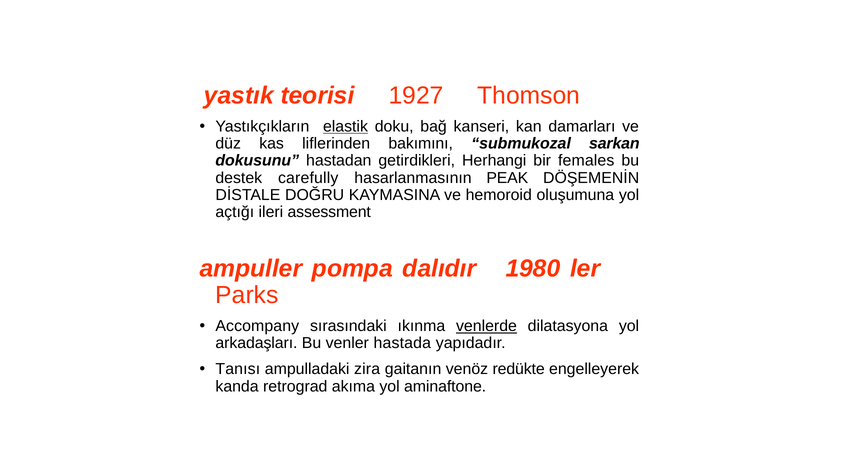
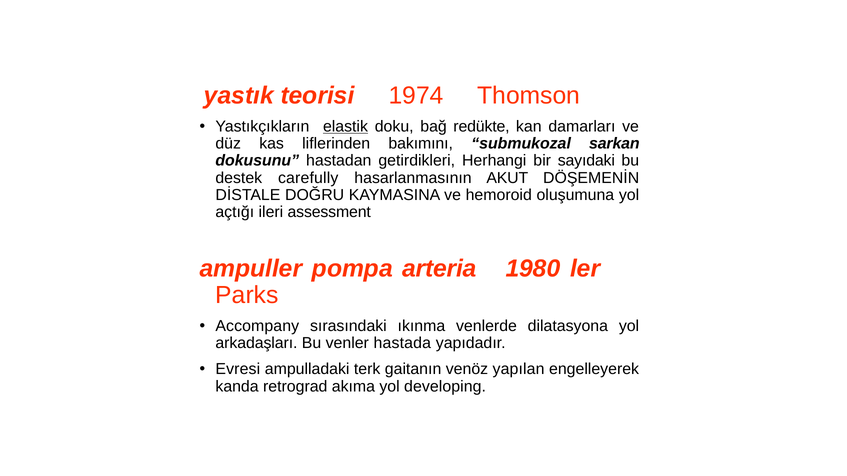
1927: 1927 -> 1974 (416, 96)
kanseri: kanseri -> redükte (481, 127)
females: females -> sayıdaki (586, 161)
PEAK: PEAK -> AKUT (507, 178)
dalıdır: dalıdır -> arteria (440, 269)
venlerde underline: present -> none (486, 326)
Tanısı: Tanısı -> Evresi (238, 370)
zira: zira -> terk (367, 370)
redükte: redükte -> yapılan (519, 370)
aminaftone: aminaftone -> developing (445, 387)
